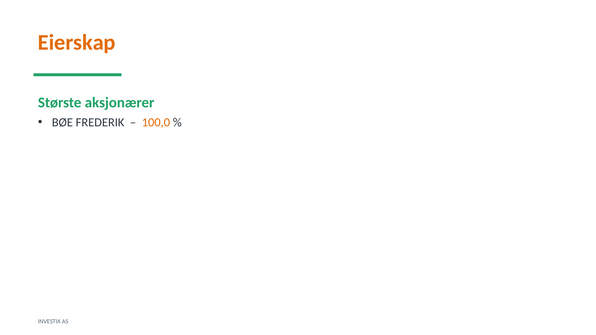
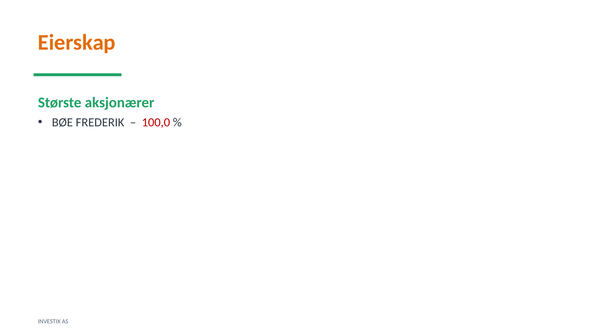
100,0 colour: orange -> red (156, 123)
